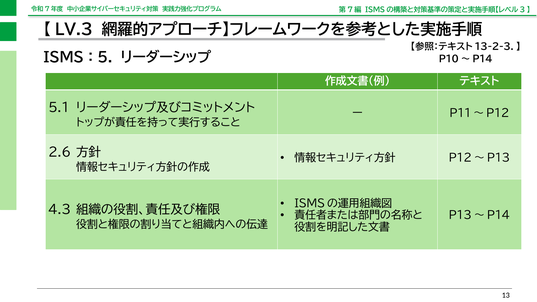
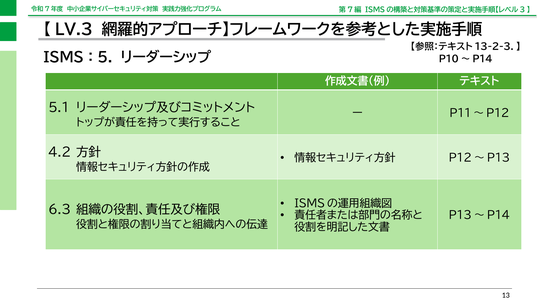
2.6: 2.6 -> 4.2 (60, 152)
4.3: 4.3 -> 6.3 (60, 210)
